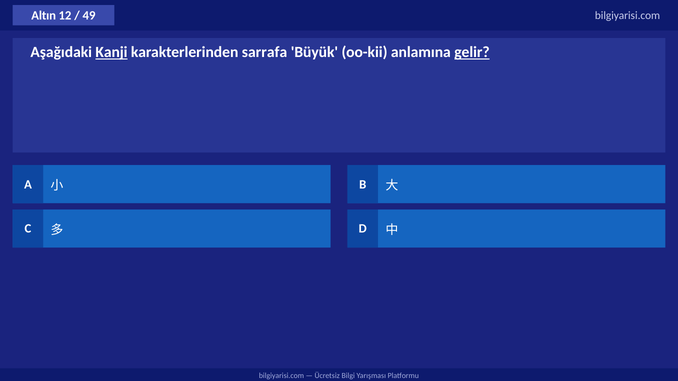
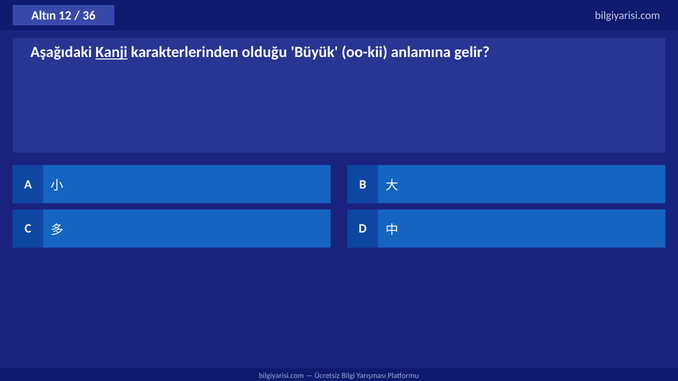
49: 49 -> 36 (89, 16)
sarrafa: sarrafa -> olduğu (264, 52)
gelir underline: present -> none (472, 52)
